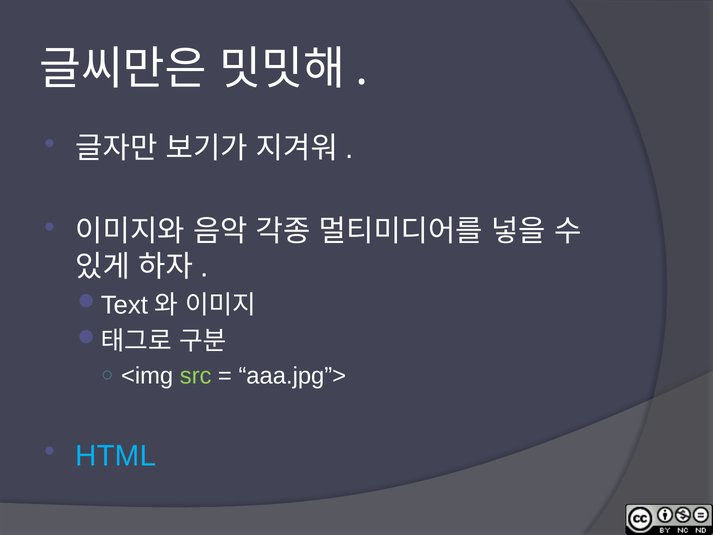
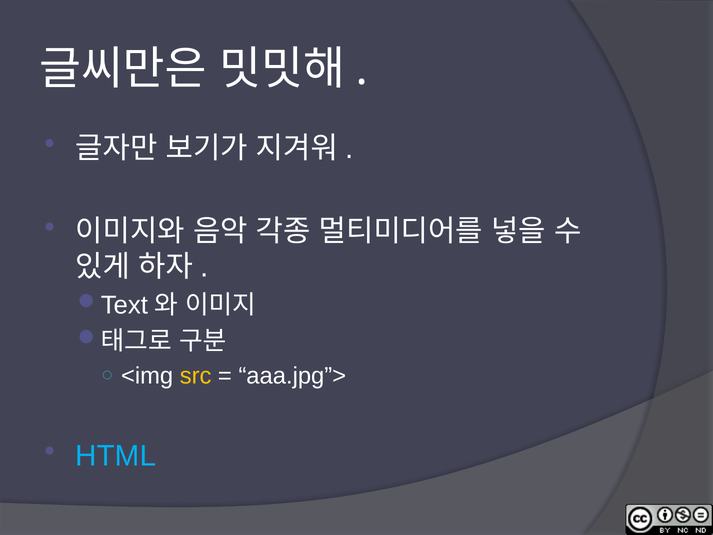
src colour: light green -> yellow (196, 376)
